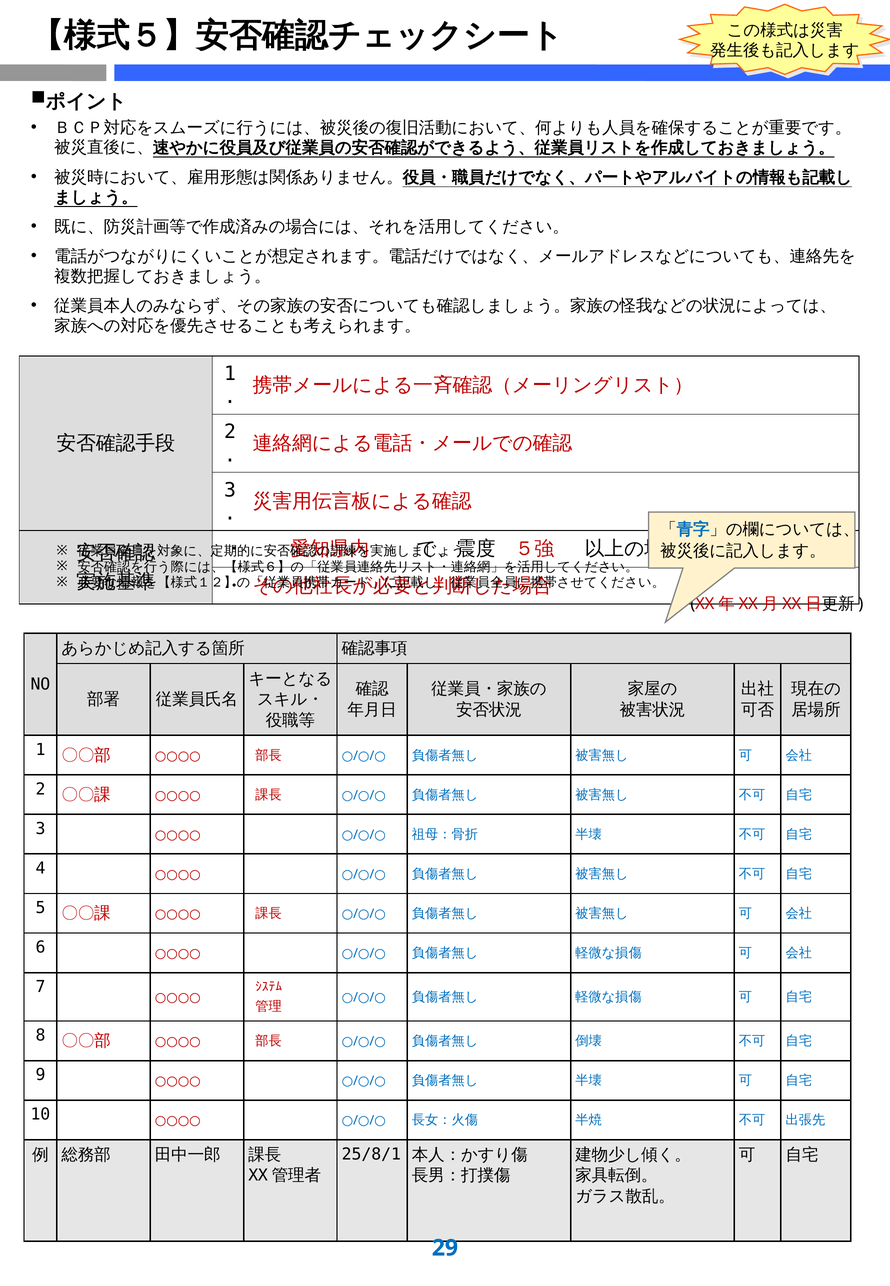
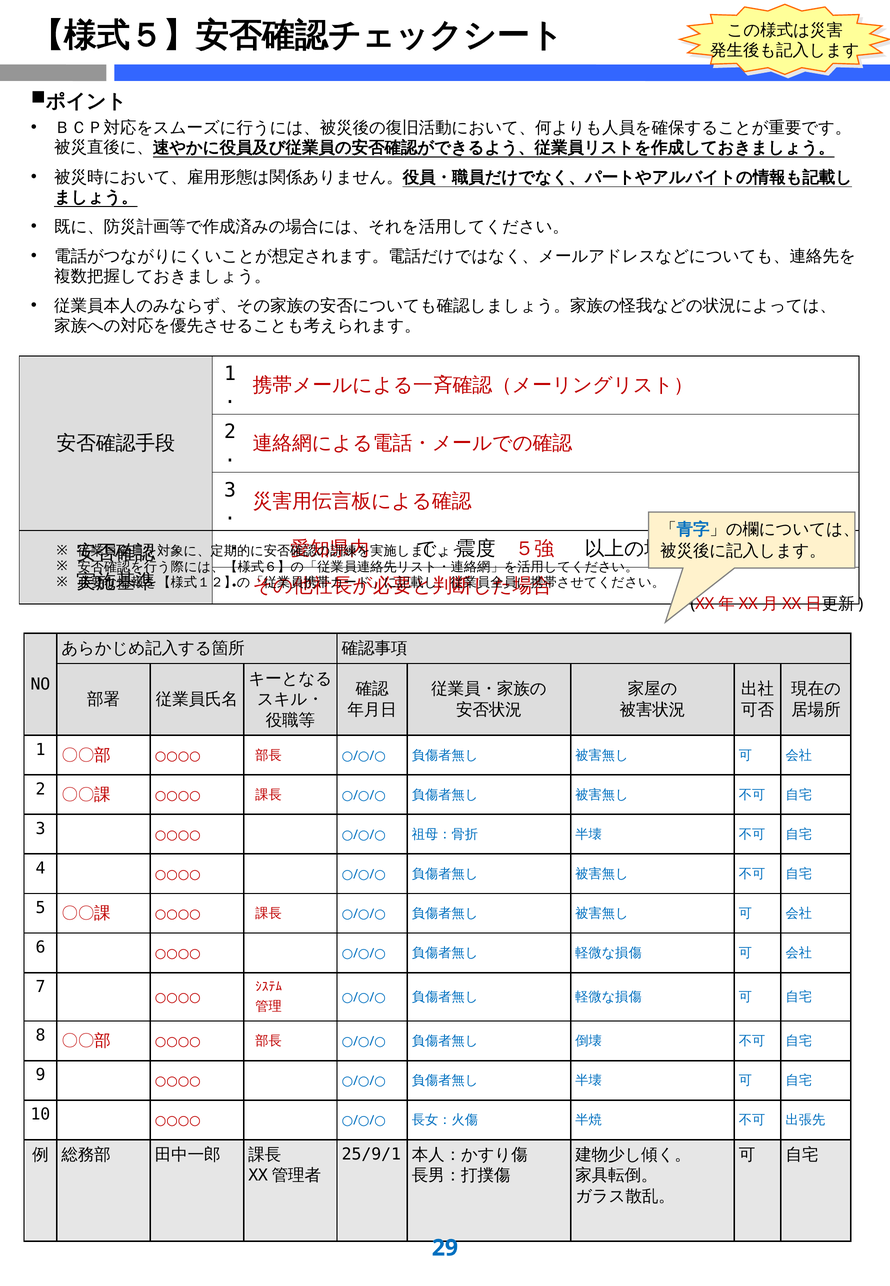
25/8/1: 25/8/1 -> 25/9/1 (371, 1154)
